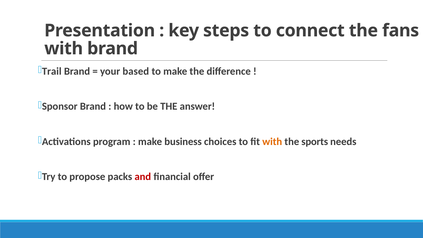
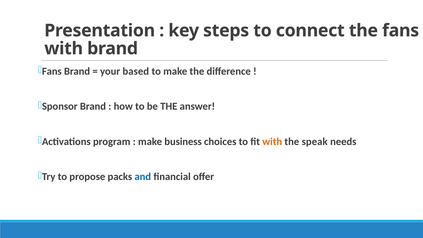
Trail: Trail -> Fans (52, 71)
sports: sports -> speak (315, 142)
and colour: red -> blue (143, 177)
